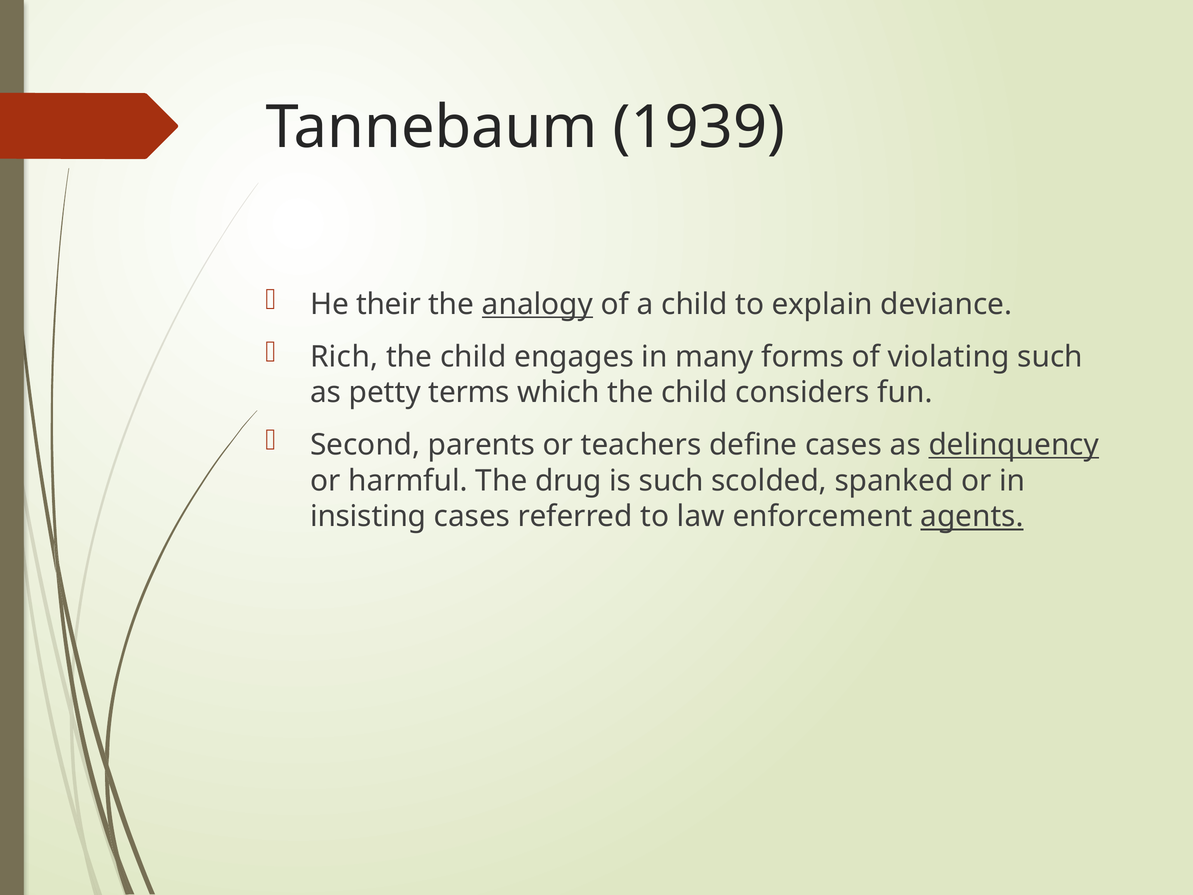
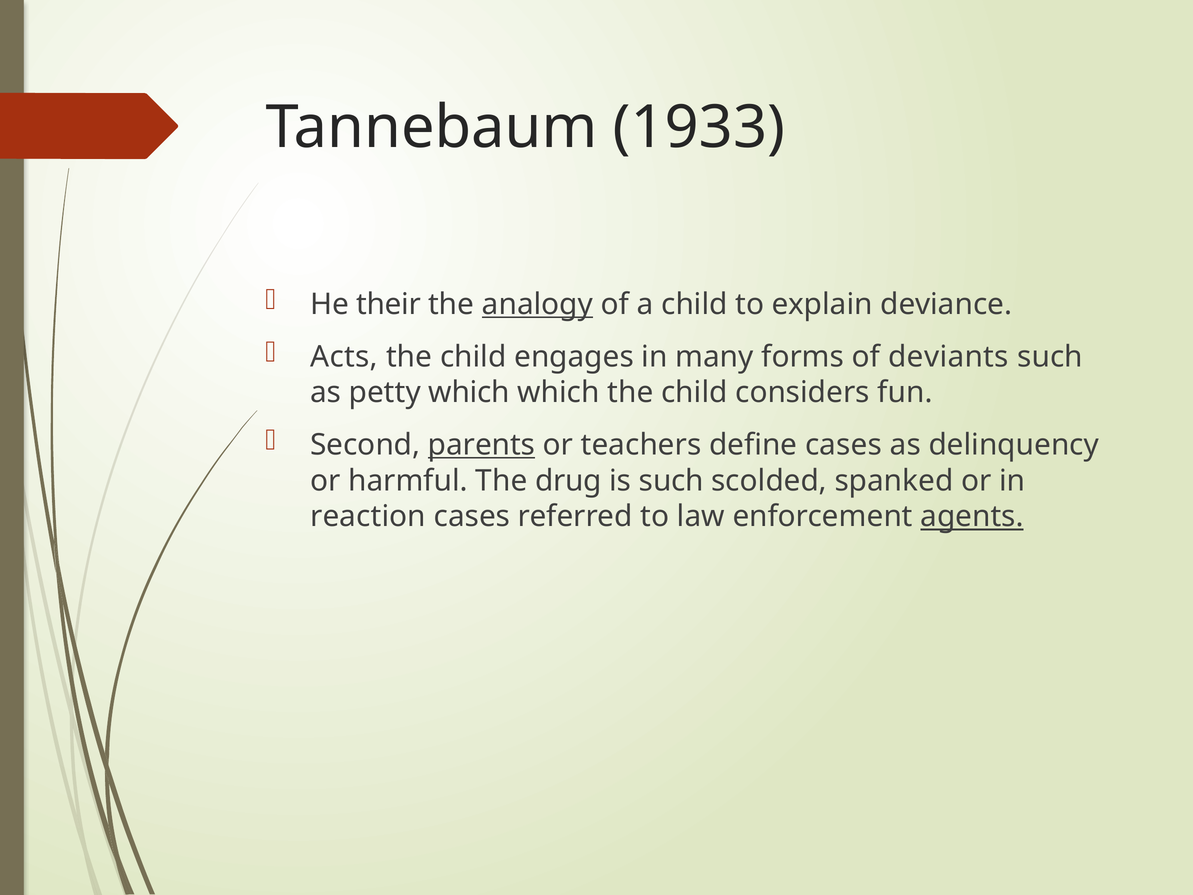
1939: 1939 -> 1933 (699, 127)
Rich: Rich -> Acts (344, 357)
violating: violating -> deviants (949, 357)
petty terms: terms -> which (469, 392)
parents underline: none -> present (482, 445)
delinquency underline: present -> none (1014, 445)
insisting: insisting -> reaction (368, 516)
